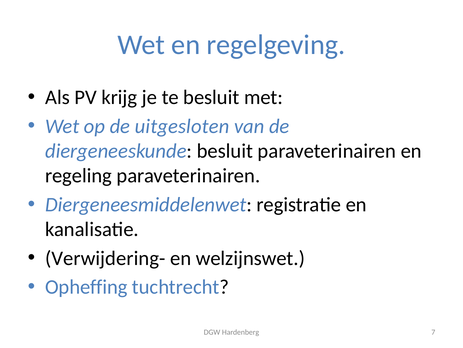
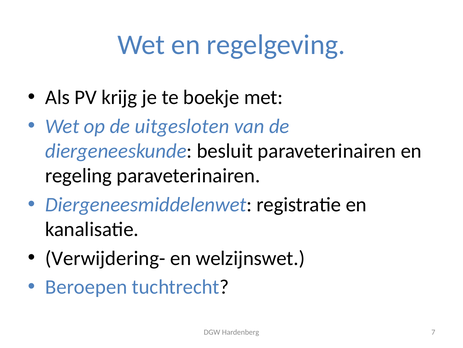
te besluit: besluit -> boekje (211, 97)
Opheffing: Opheffing -> Beroepen (86, 287)
